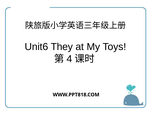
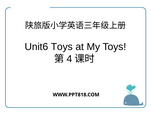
Unit6 They: They -> Toys (62, 47)
